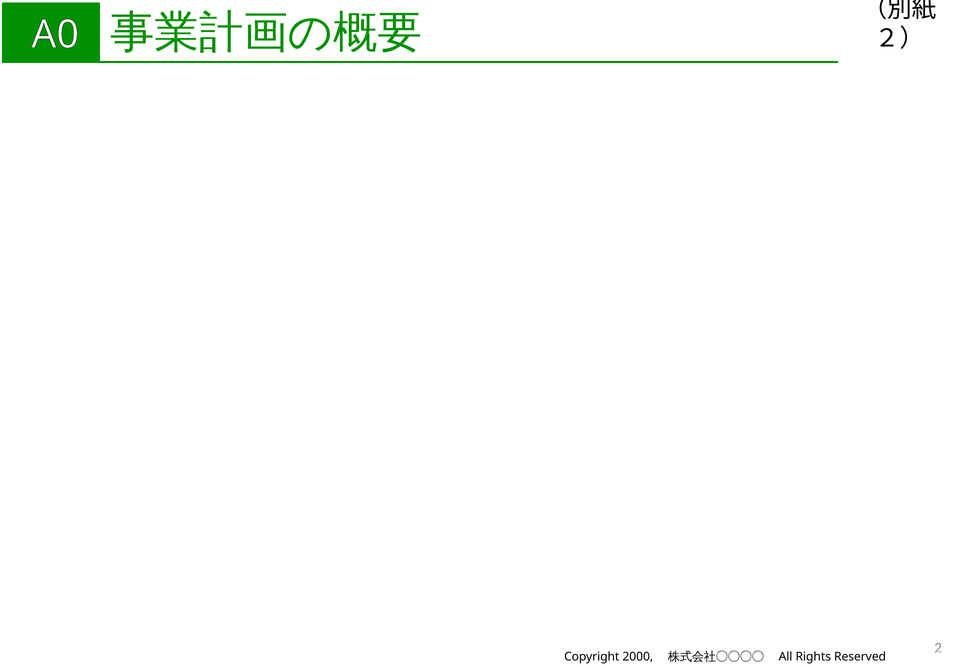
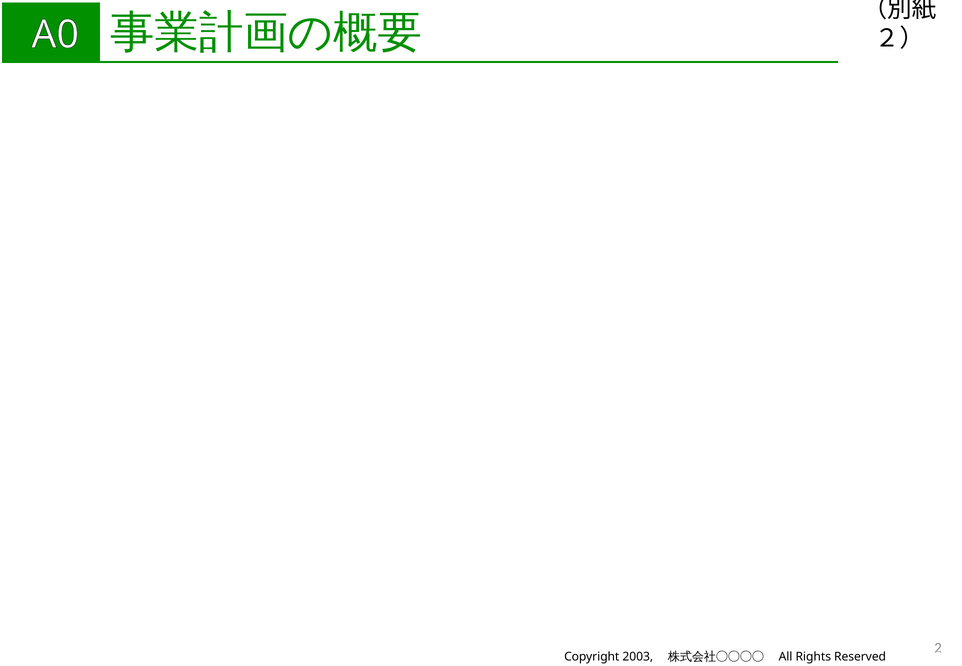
2000: 2000 -> 2003 (638, 657)
